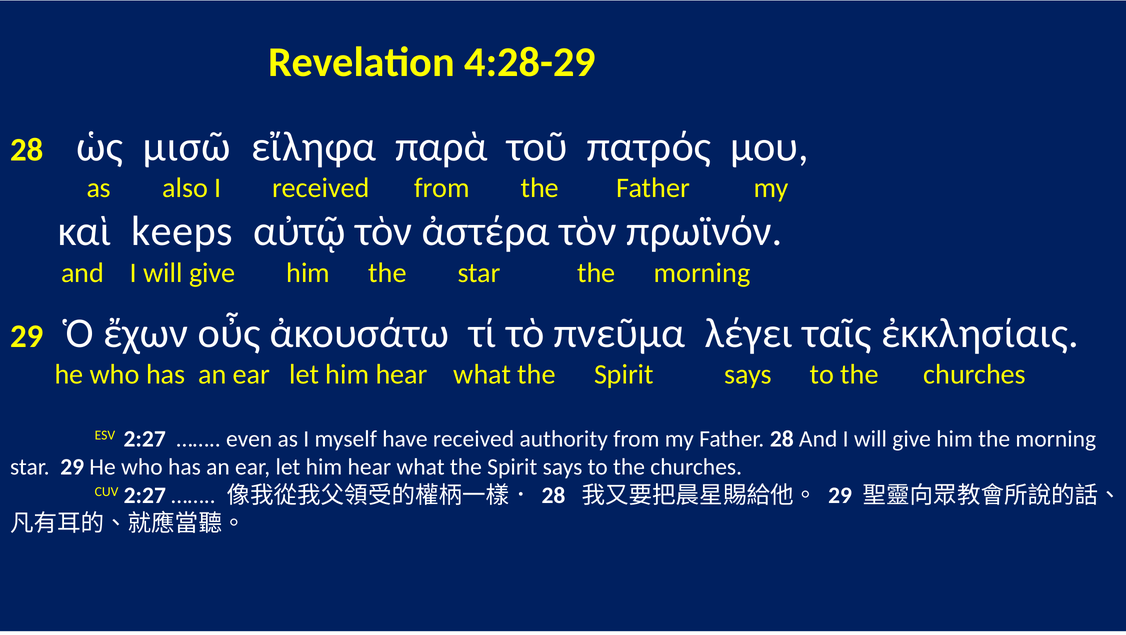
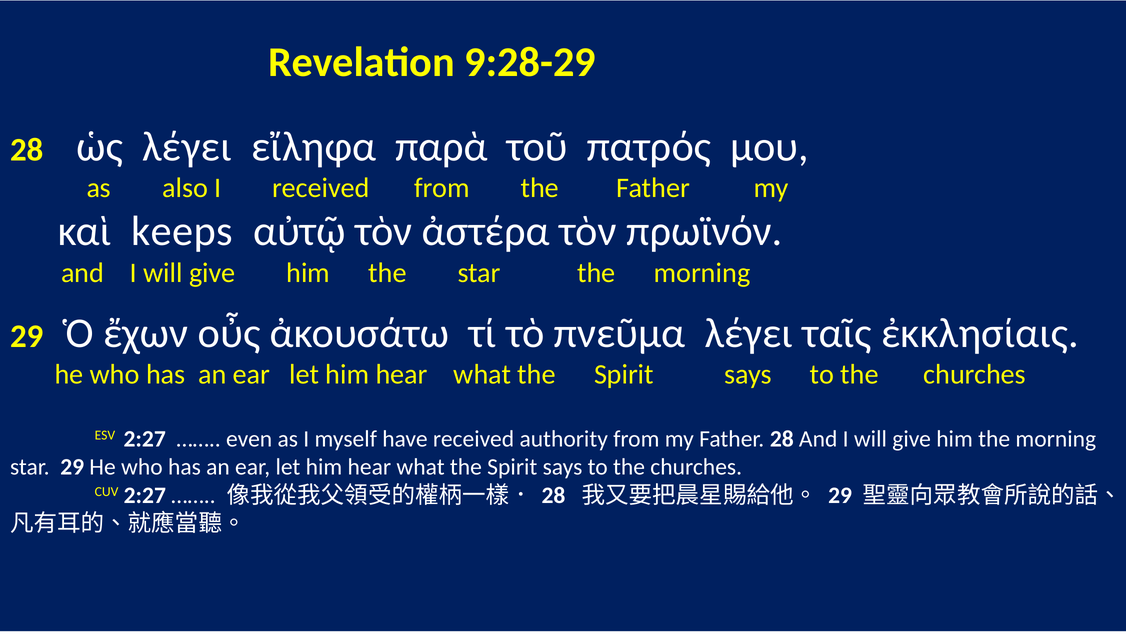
4:28-29: 4:28-29 -> 9:28-29 (530, 62)
ὡς μισῶ: μισῶ -> λέγει (187, 147)
